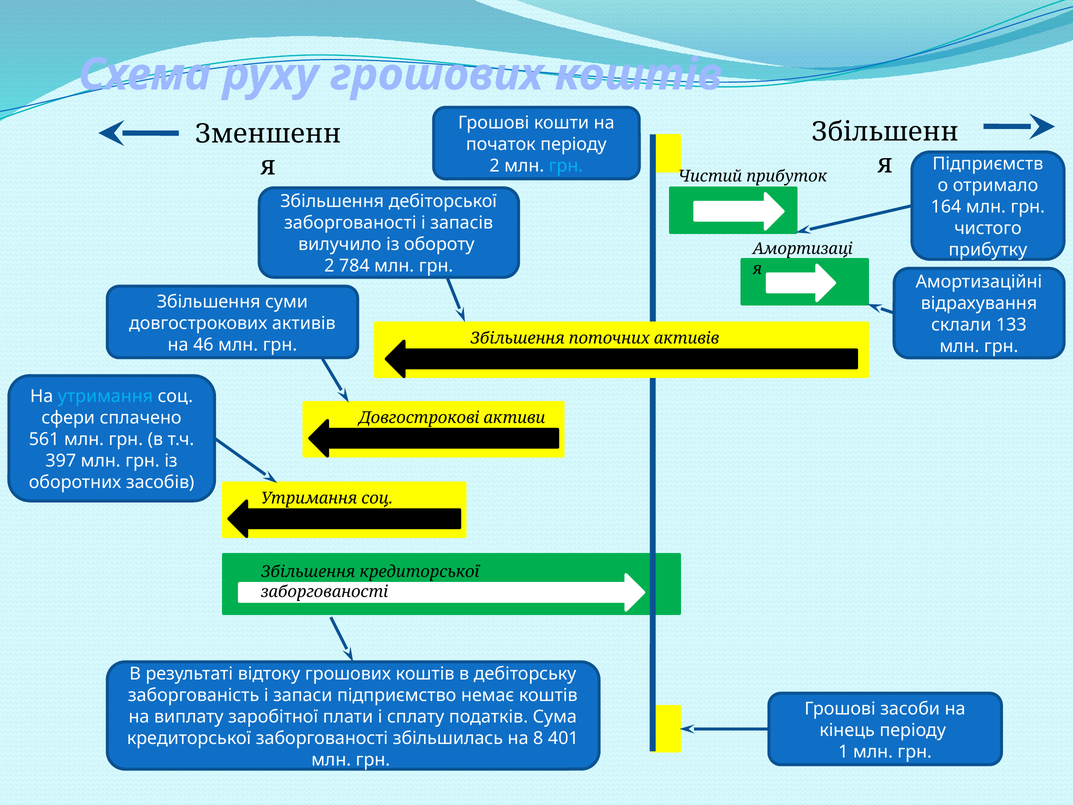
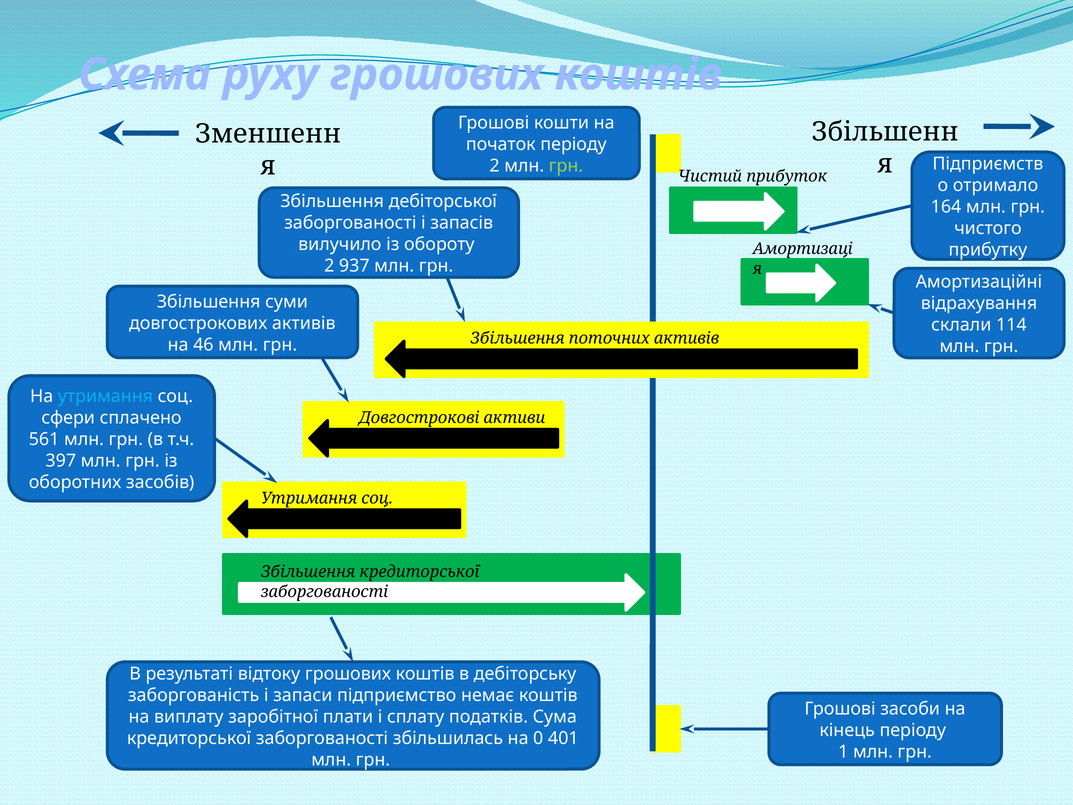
грн colour: light blue -> light green (566, 166)
784: 784 -> 937 (354, 266)
133: 133 -> 114 (1011, 325)
8: 8 -> 0 (538, 738)
